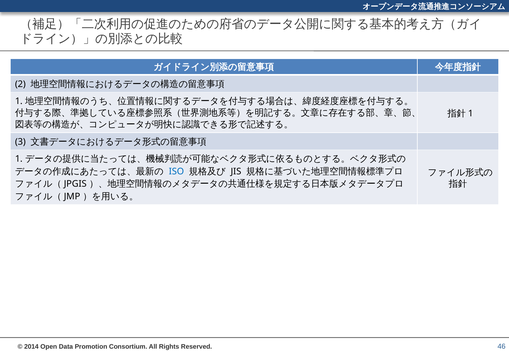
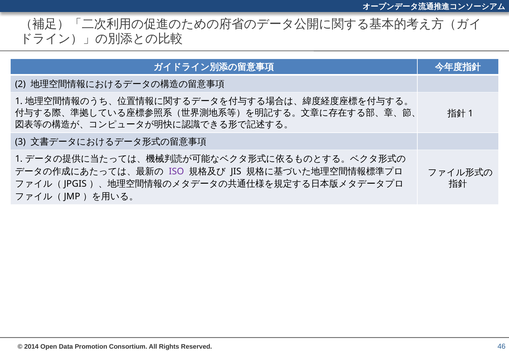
ISO colour: blue -> purple (176, 172)
